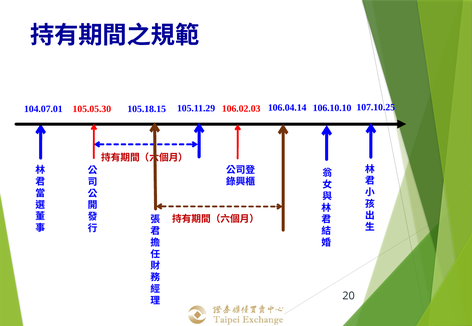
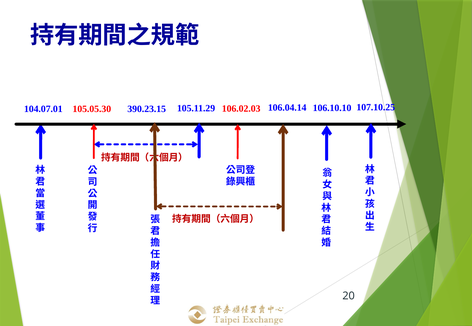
105.18.15: 105.18.15 -> 390.23.15 (147, 109)
